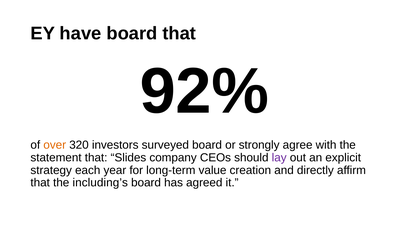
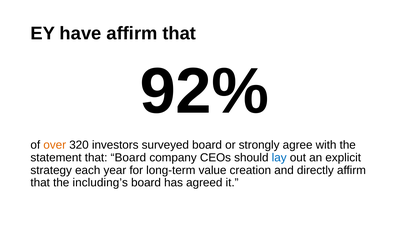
have board: board -> affirm (132, 34)
that Slides: Slides -> Board (128, 158)
lay colour: purple -> blue (279, 158)
